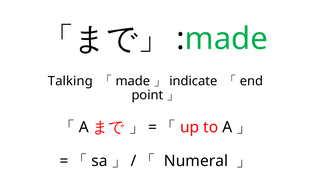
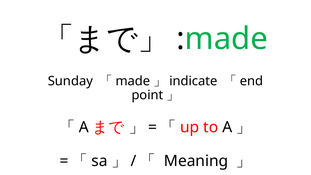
Talking: Talking -> Sunday (70, 81)
Numeral: Numeral -> Meaning (196, 161)
